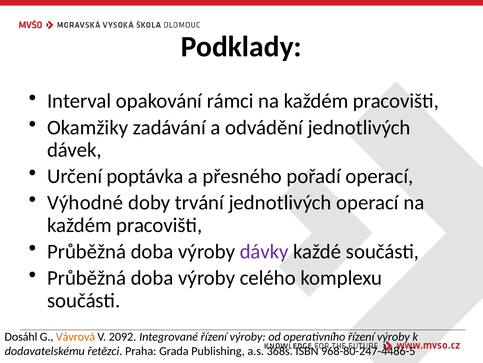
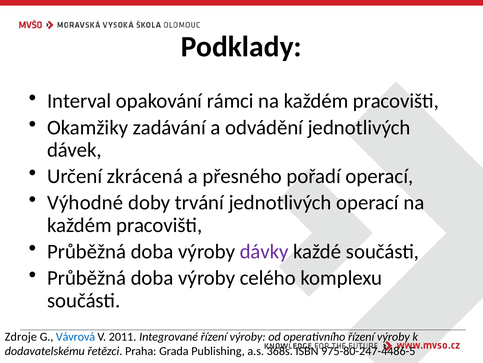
poptávka: poptávka -> zkrácená (145, 176)
Dosáhl: Dosáhl -> Zdroje (21, 336)
Vávrová colour: orange -> blue (75, 336)
2092: 2092 -> 2011 (123, 336)
968-80-247-4486-5: 968-80-247-4486-5 -> 975-80-247-4486-5 (368, 351)
